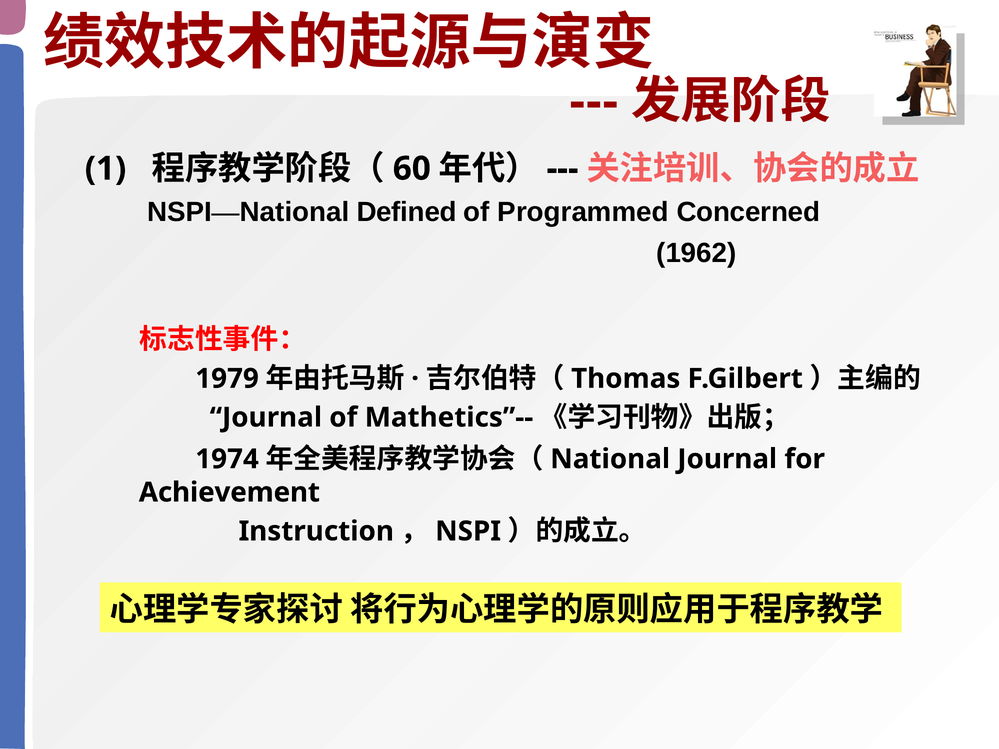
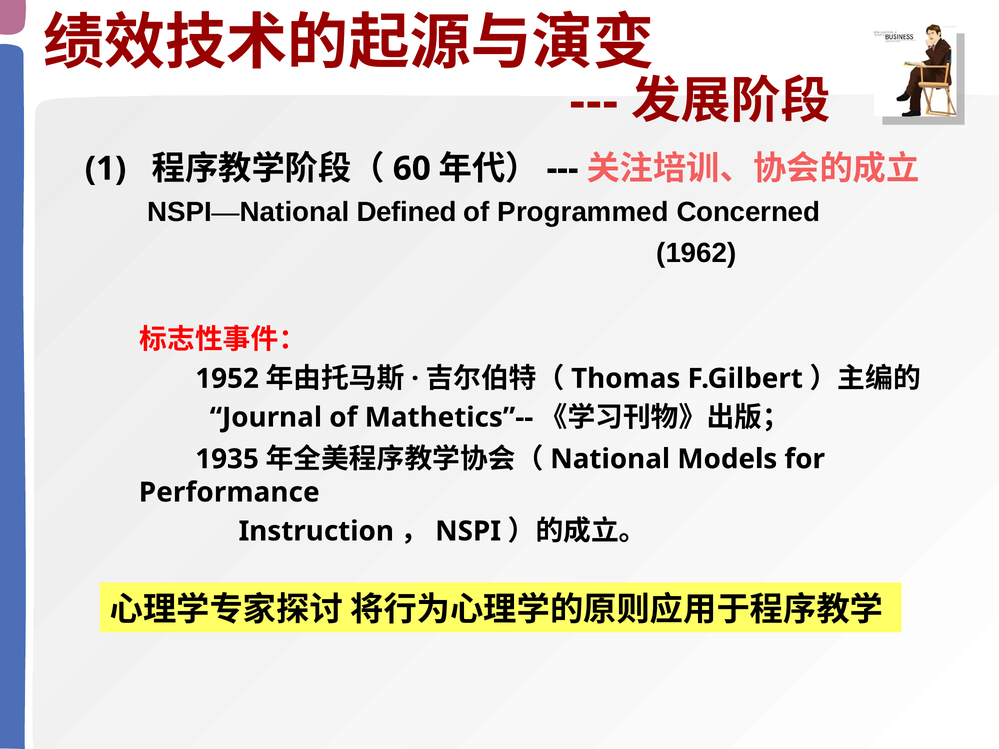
1979: 1979 -> 1952 (227, 379)
1974: 1974 -> 1935 (227, 459)
Journal: Journal -> Models (727, 459)
Achievement: Achievement -> Performance (229, 493)
